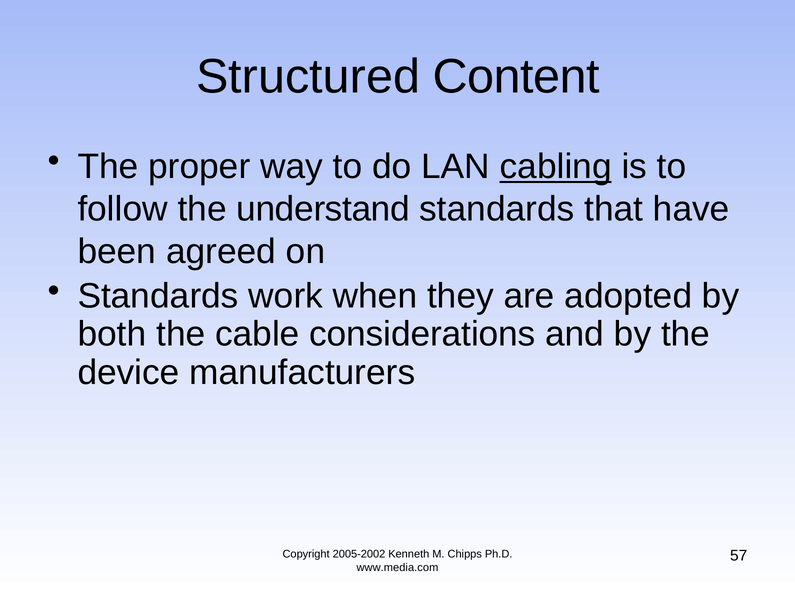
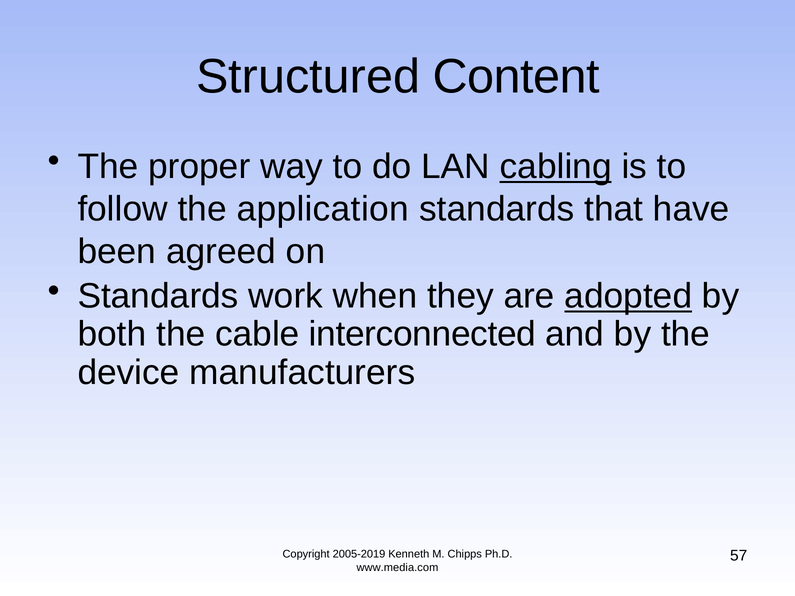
understand: understand -> application (323, 209)
adopted underline: none -> present (628, 296)
considerations: considerations -> interconnected (423, 334)
2005-2002: 2005-2002 -> 2005-2019 (359, 554)
